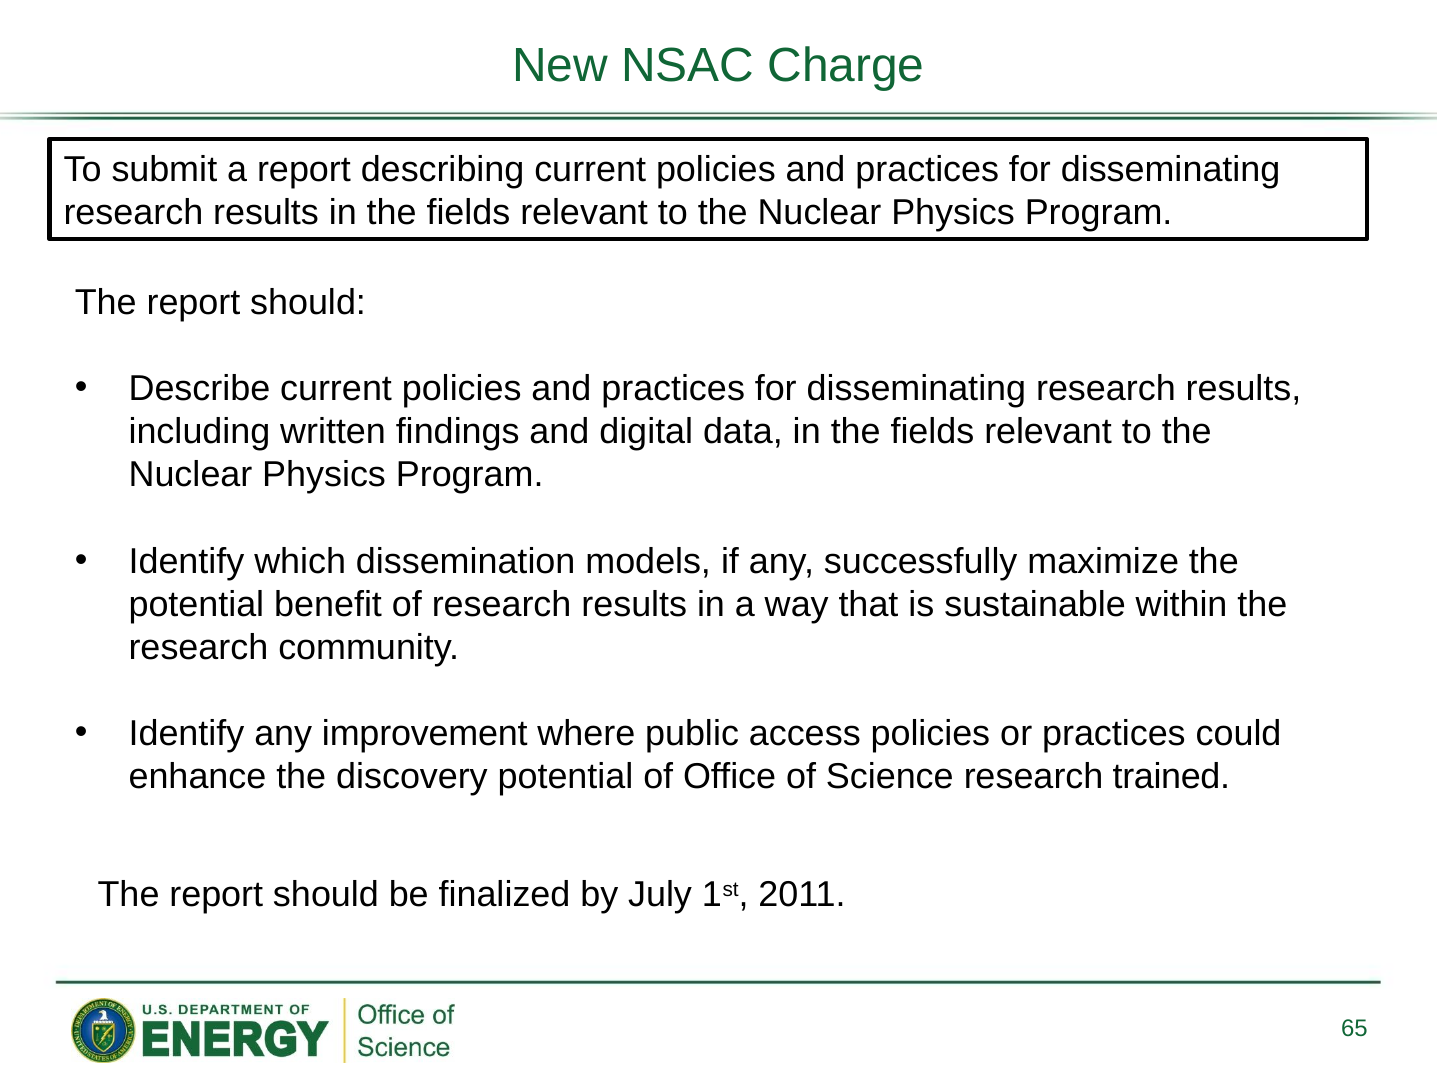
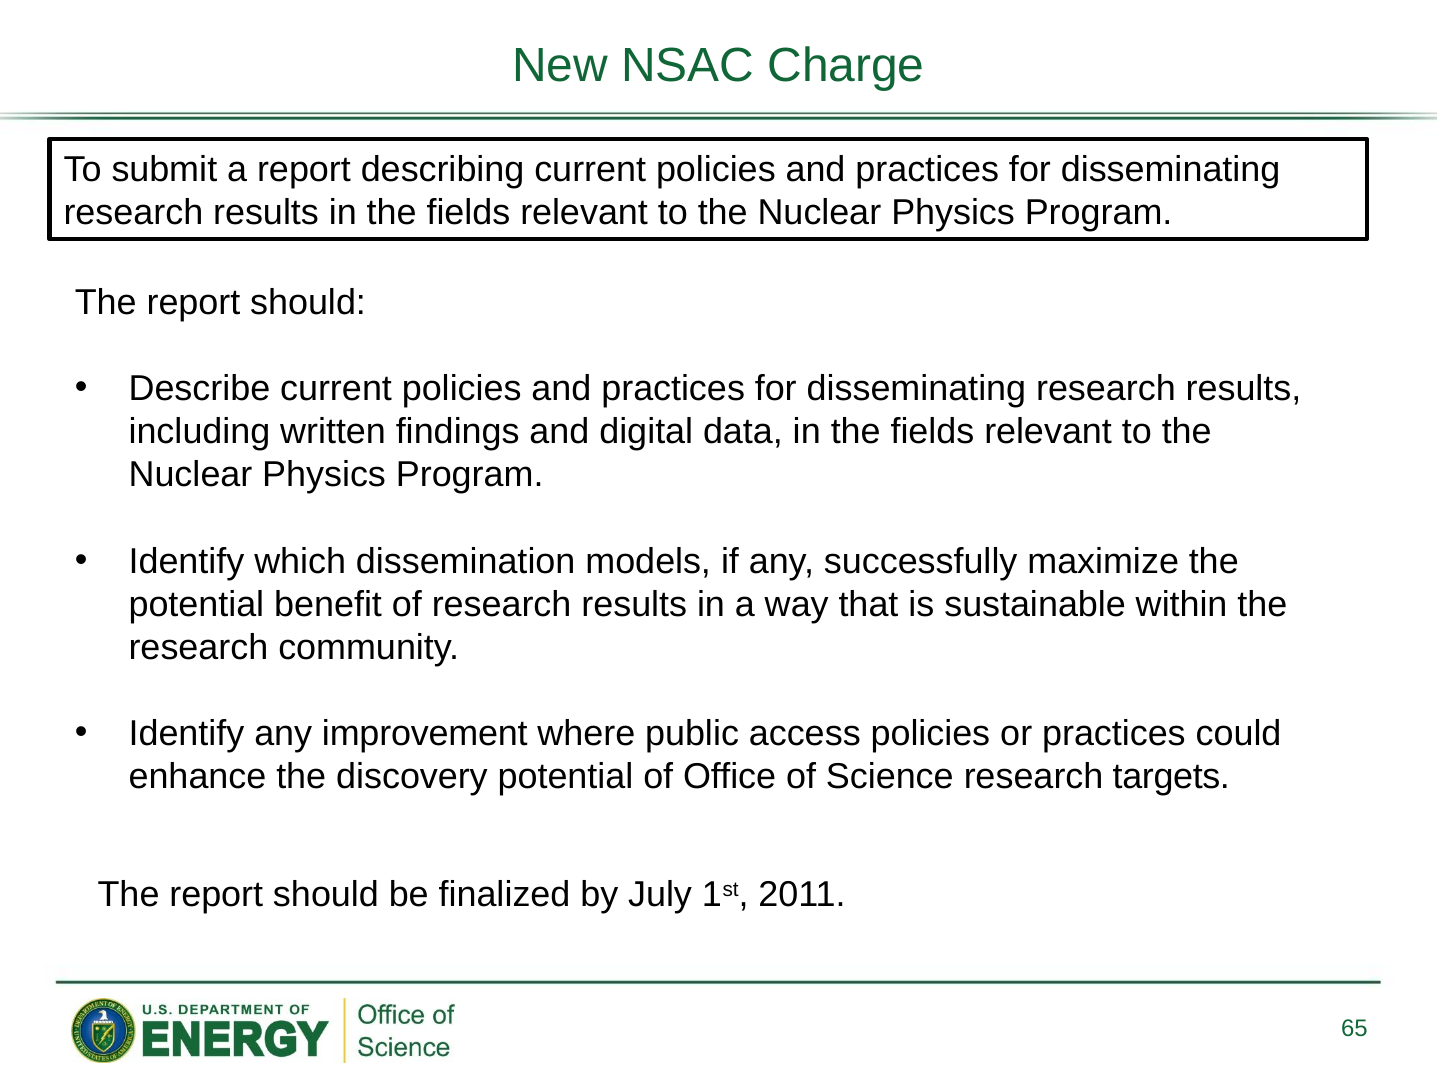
trained: trained -> targets (1171, 777)
